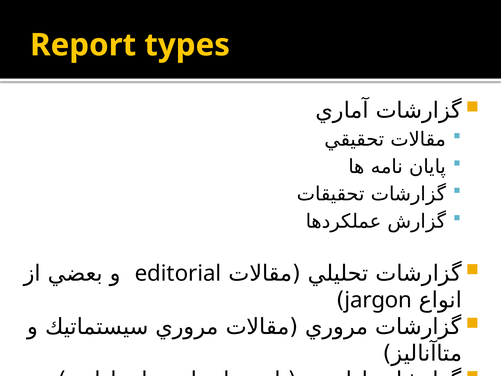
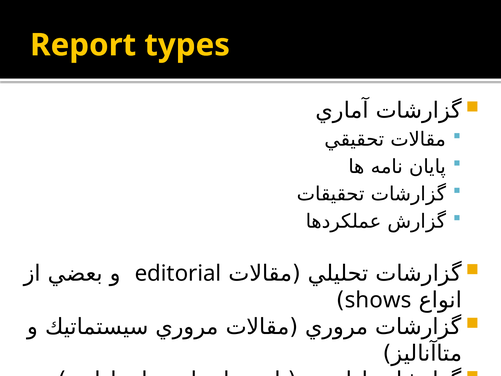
jargon: jargon -> shows (378, 300)
